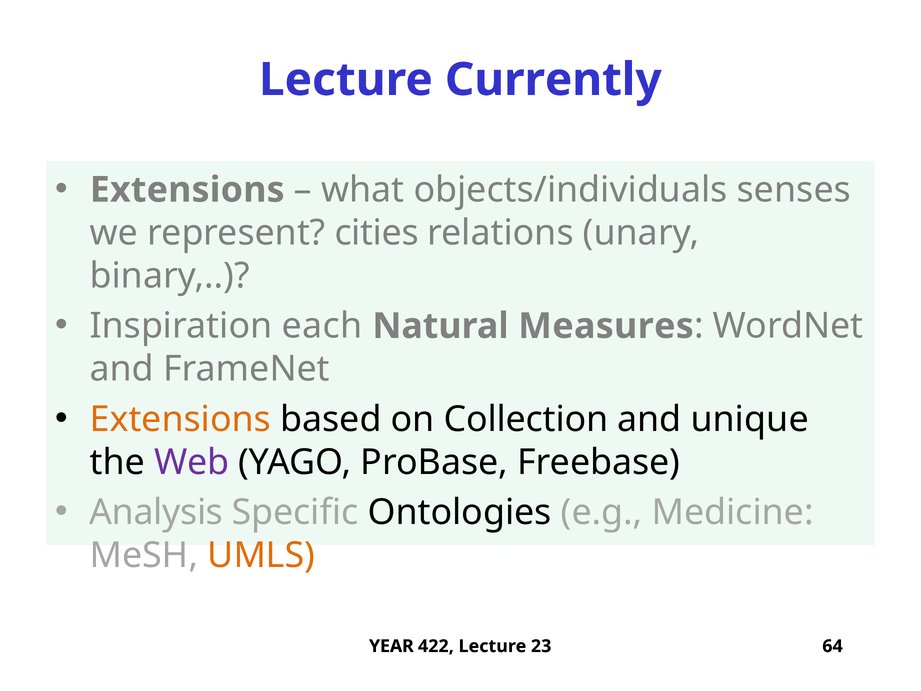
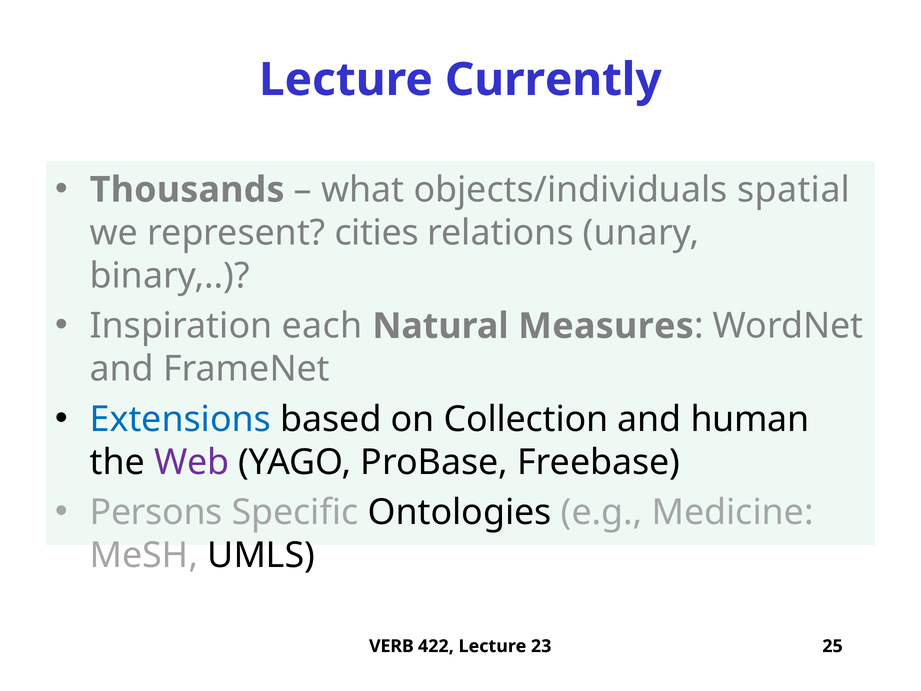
Extensions: Extensions -> Thousands (187, 190)
senses: senses -> spatial (794, 190)
Extensions colour: orange -> blue (180, 419)
unique: unique -> human (750, 419)
Analysis: Analysis -> Persons (156, 512)
UMLS colour: orange -> black (261, 555)
YEAR: YEAR -> VERB (391, 646)
64: 64 -> 25 (833, 646)
